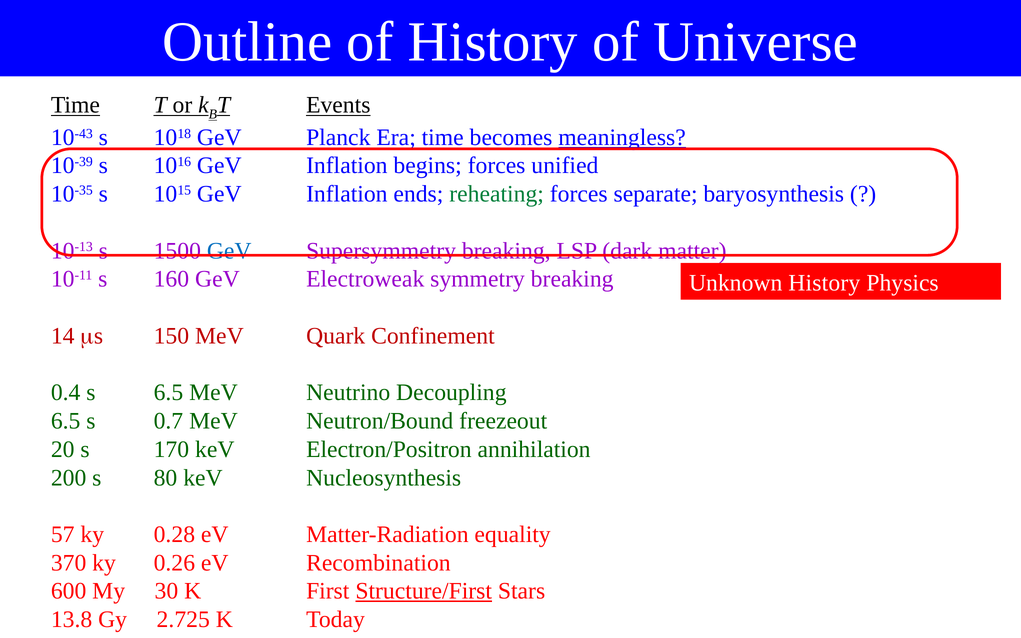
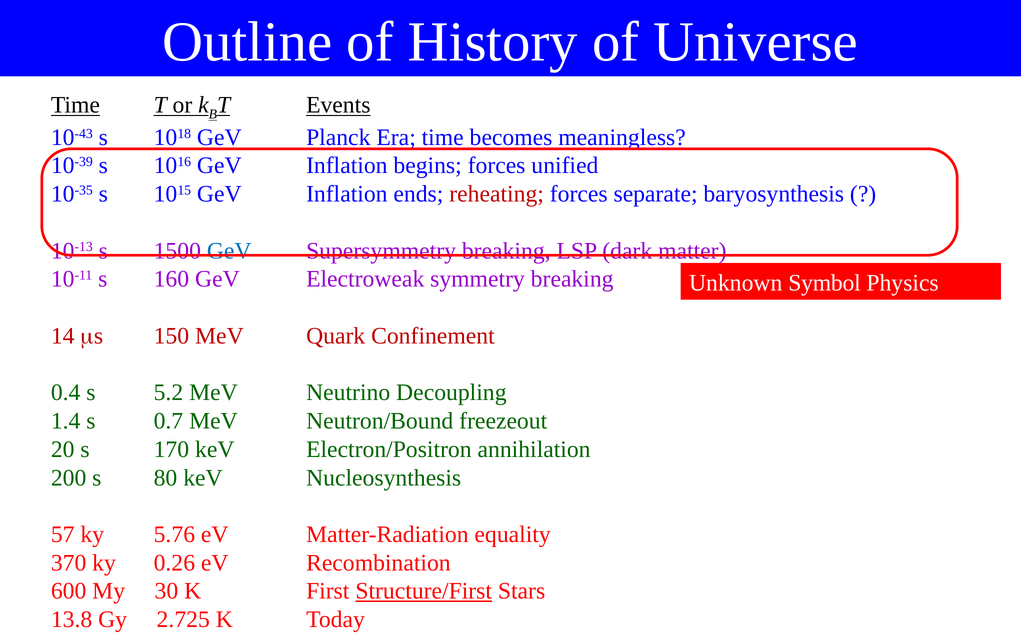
meaningless underline: present -> none (622, 137)
reheating colour: green -> red (497, 194)
Unknown History: History -> Symbol (824, 283)
s 6.5: 6.5 -> 5.2 (168, 393)
6.5: 6.5 -> 1.4 (66, 421)
0.28: 0.28 -> 5.76 (174, 535)
